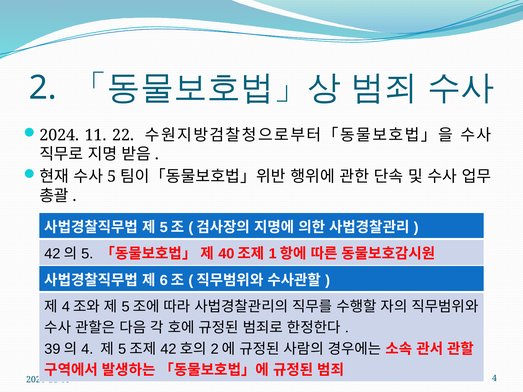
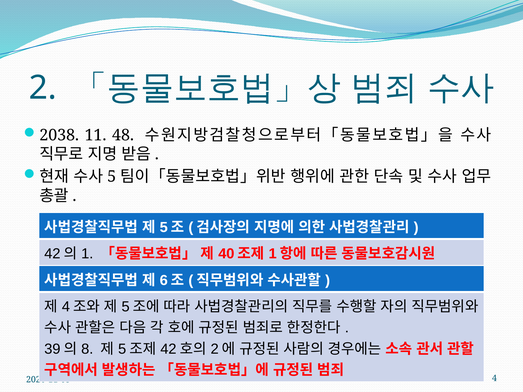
2024: 2024 -> 2038 (59, 135)
22: 22 -> 48 (123, 135)
5: 5 -> 1 (87, 254)
4: 4 -> 8 (87, 349)
